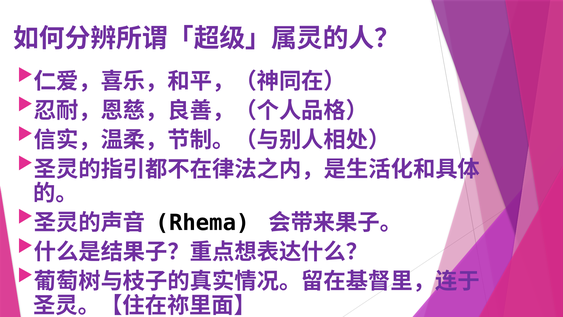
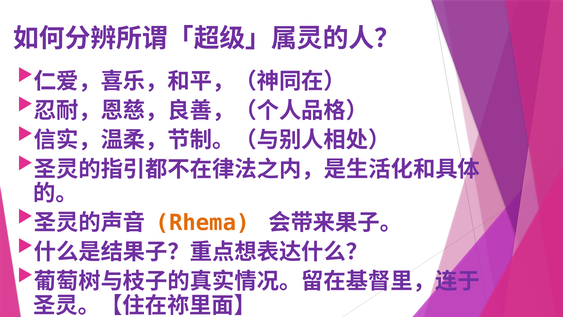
Rhema colour: black -> orange (203, 223)
